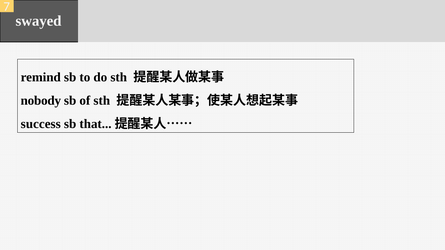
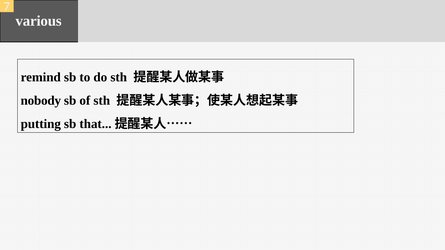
swayed: swayed -> various (39, 21)
success: success -> putting (41, 124)
